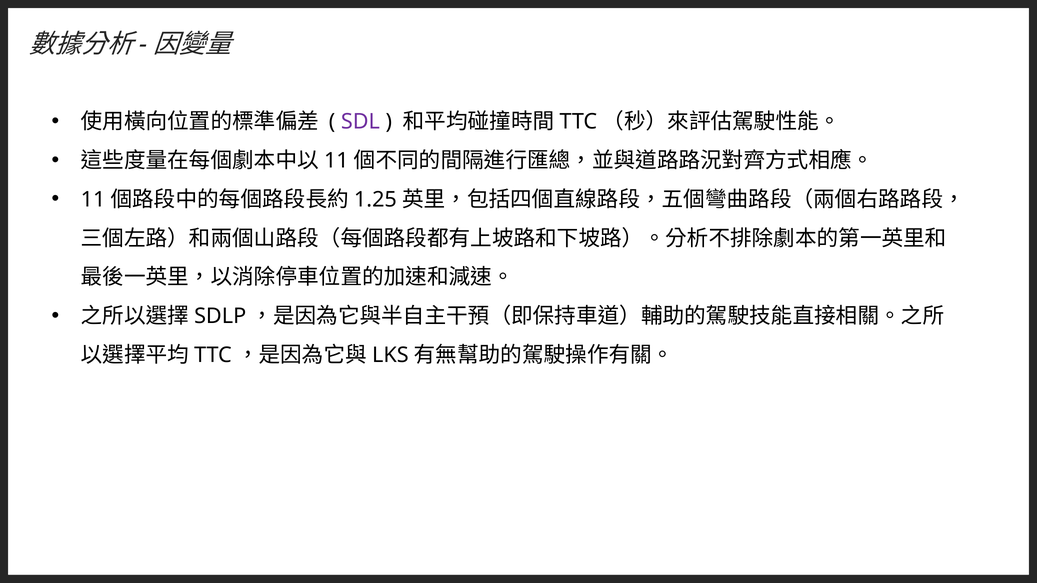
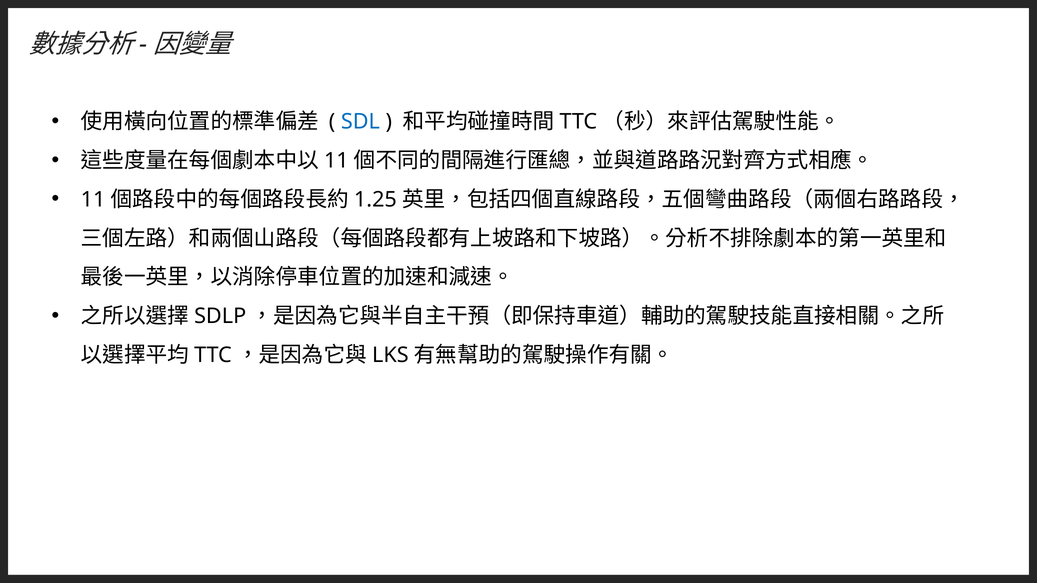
SDL colour: purple -> blue (360, 122)
